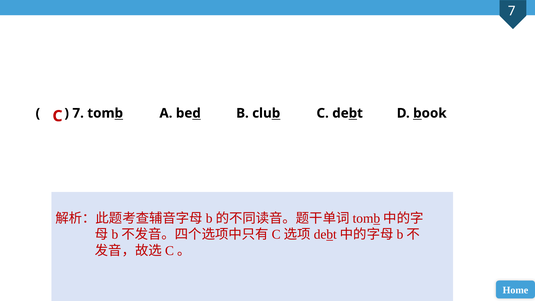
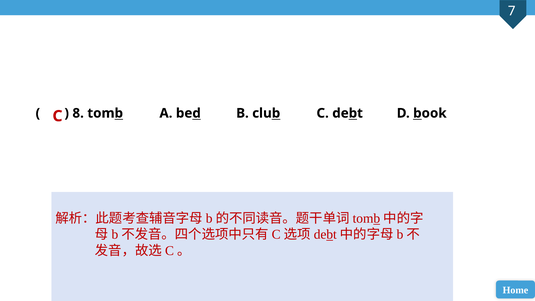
7: 7 -> 8 (78, 113)
